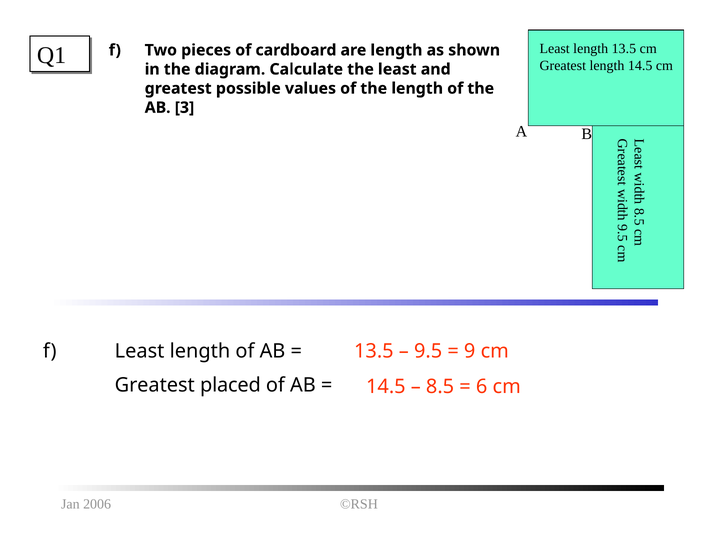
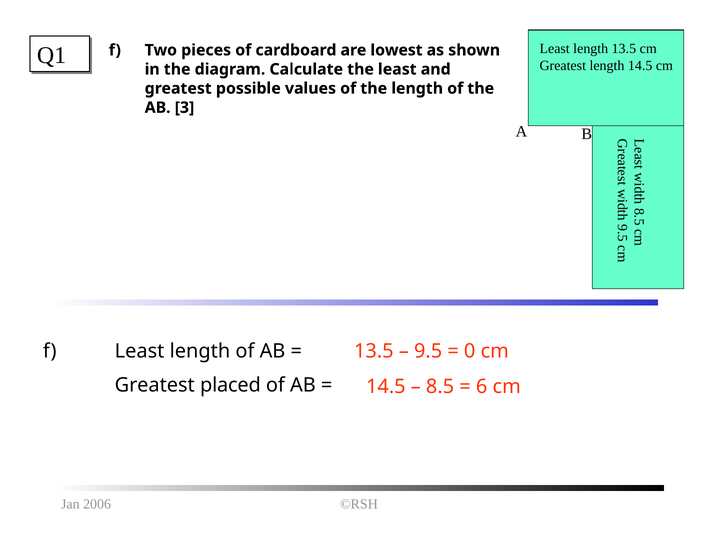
are length: length -> lowest (397, 50)
9: 9 -> 0 (470, 351)
